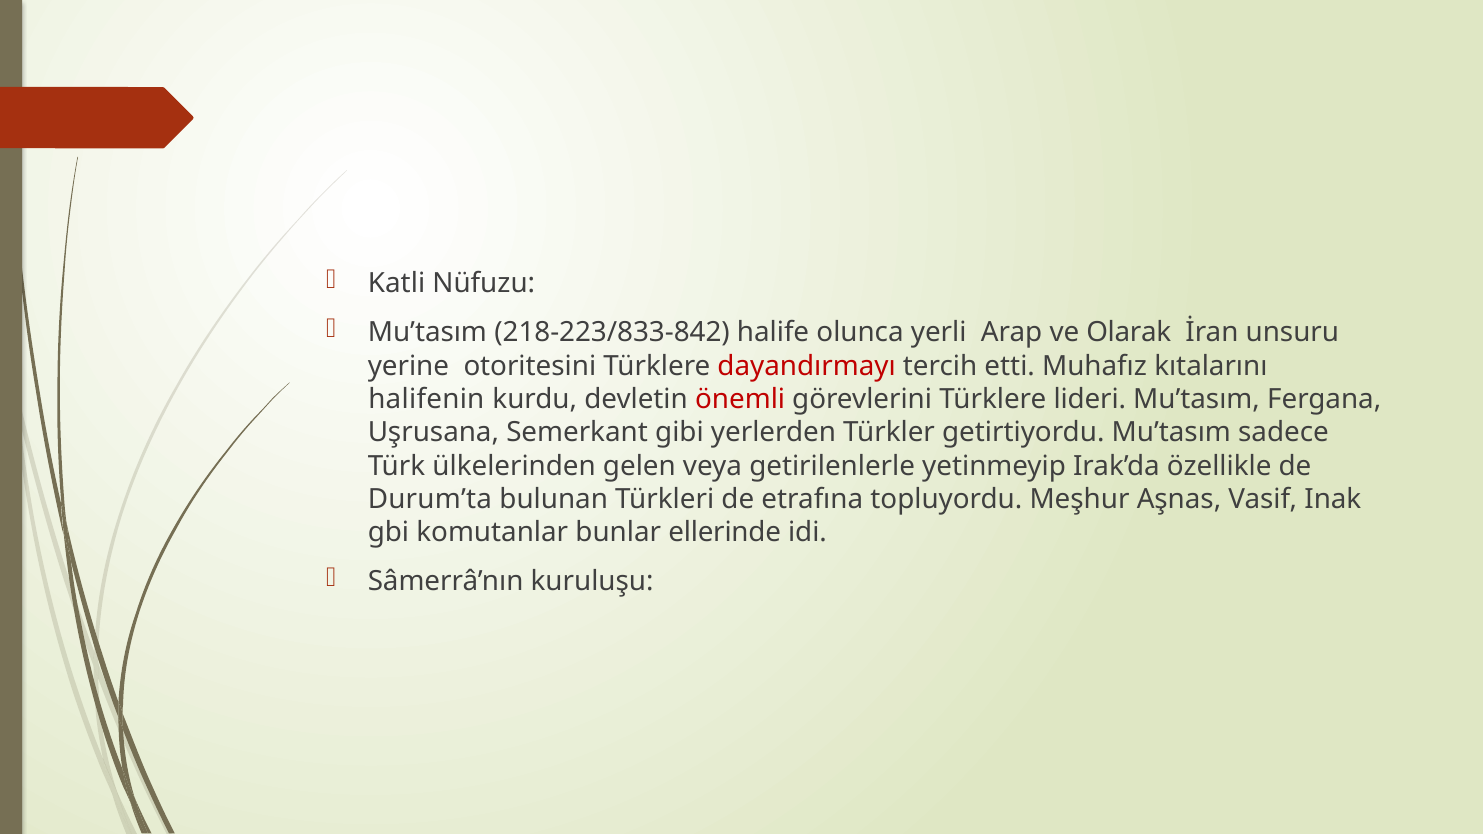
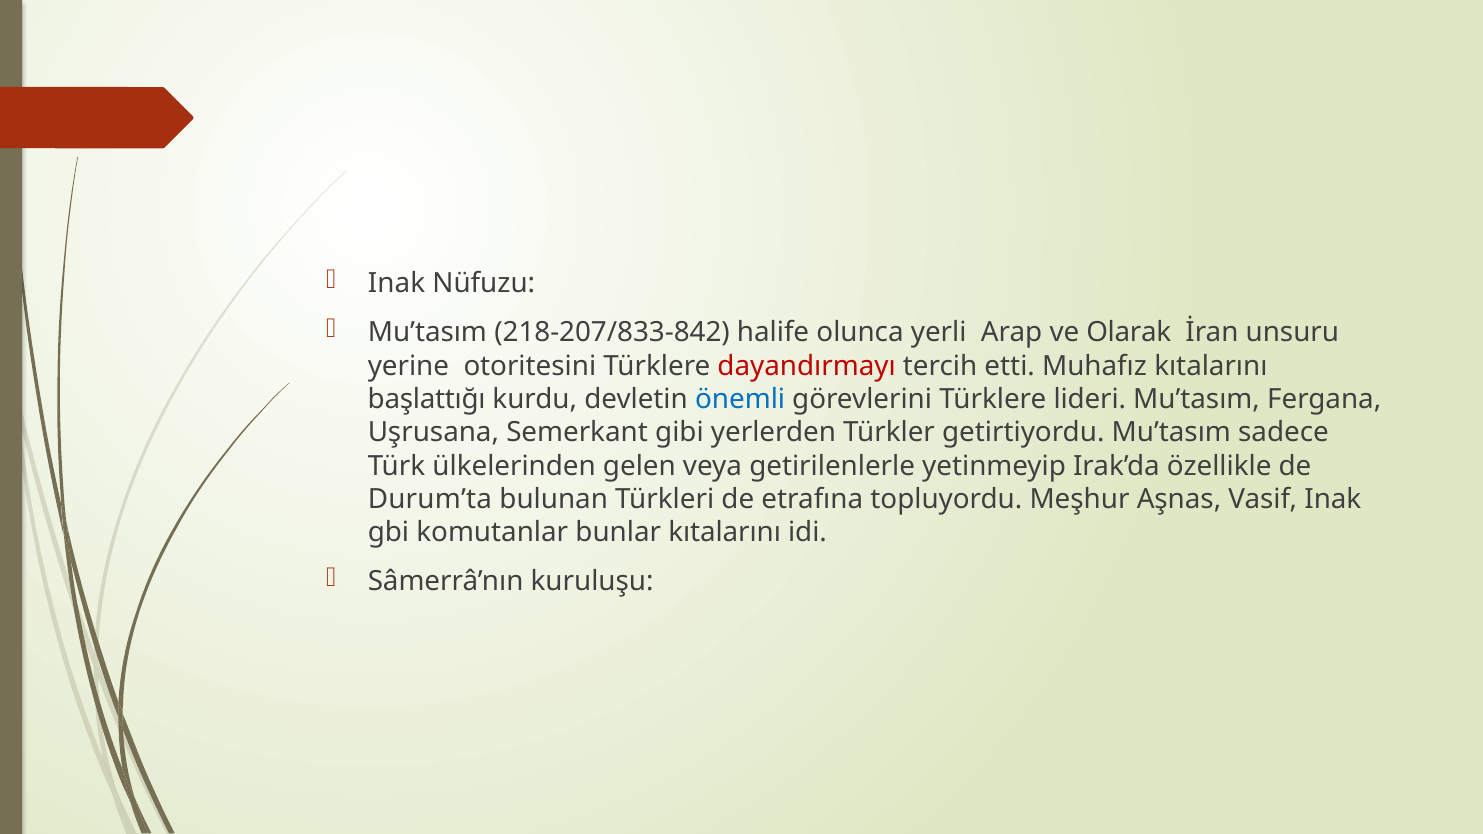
Katli: Katli -> Inak (396, 284)
218-223/833-842: 218-223/833-842 -> 218-207/833-842 (612, 333)
halifenin: halifenin -> başlattığı (427, 399)
önemli colour: red -> blue (740, 399)
bunlar ellerinde: ellerinde -> kıtalarını (725, 533)
